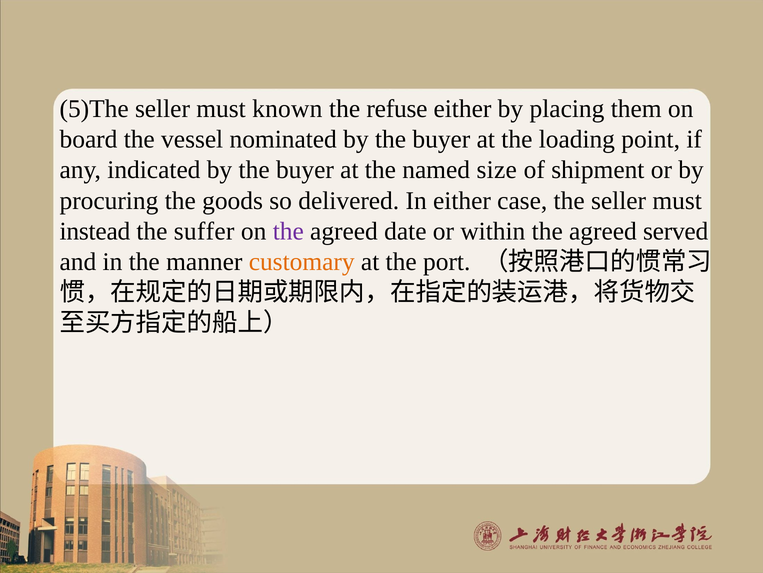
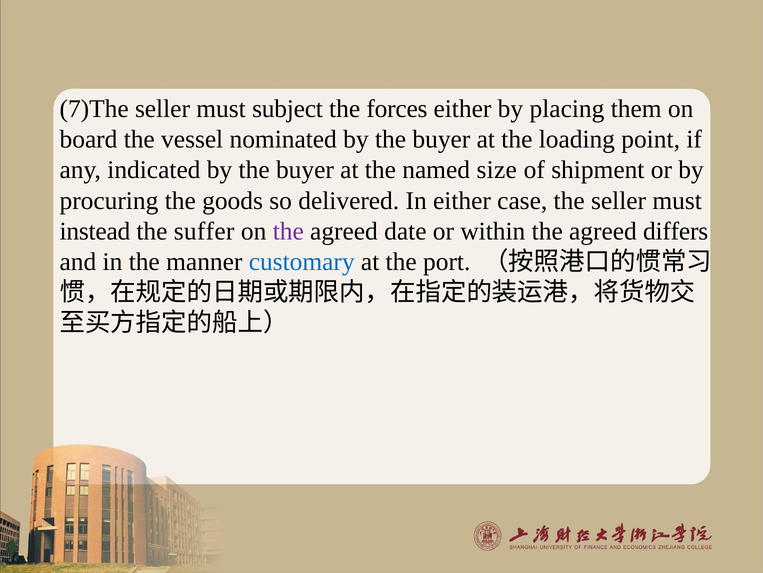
5)The: 5)The -> 7)The (94, 109)
known: known -> subject (288, 109)
refuse: refuse -> forces (397, 109)
served: served -> differs (676, 231)
customary colour: orange -> blue (302, 261)
